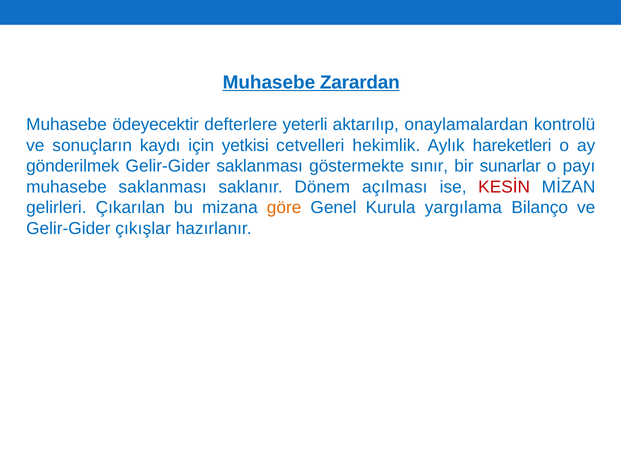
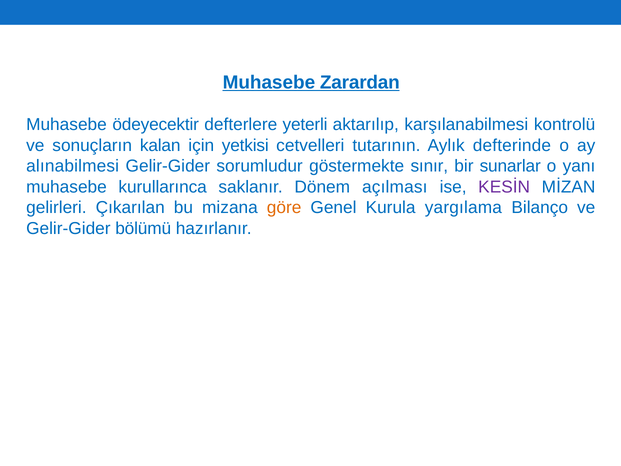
onaylamalardan: onaylamalardan -> karşılanabilmesi (466, 125)
kaydı: kaydı -> kalan (160, 145)
hekimlik: hekimlik -> tutarının (386, 145)
hareketleri: hareketleri -> defterinde (512, 145)
gönderilmek: gönderilmek -> alınabilmesi (73, 166)
Gelir-Gider saklanması: saklanması -> sorumludur (260, 166)
payı: payı -> yanı (579, 166)
muhasebe saklanması: saklanması -> kurullarınca (163, 187)
KESİN colour: red -> purple (504, 187)
çıkışlar: çıkışlar -> bölümü (143, 228)
